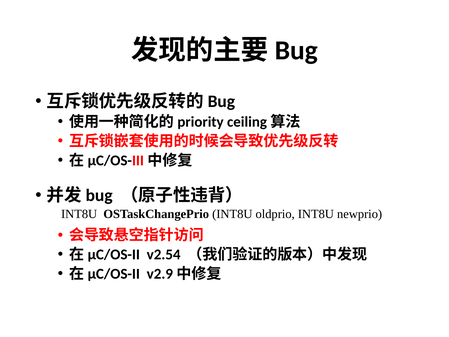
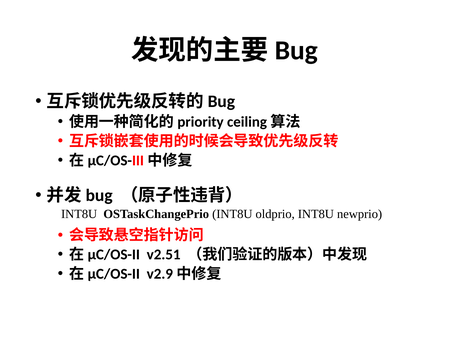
v2.54: v2.54 -> v2.51 (164, 254)
